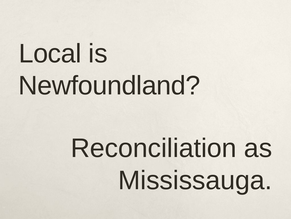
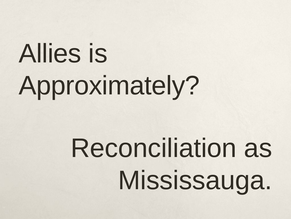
Local: Local -> Allies (50, 53)
Newfoundland: Newfoundland -> Approximately (109, 85)
